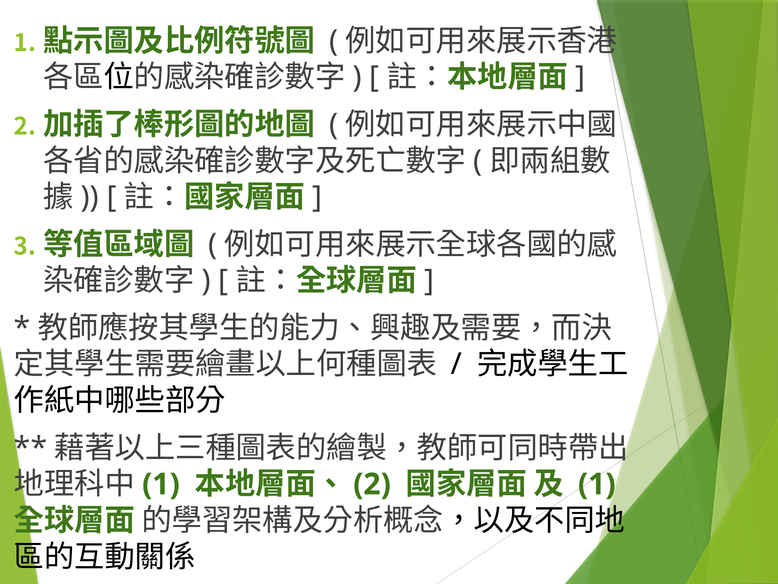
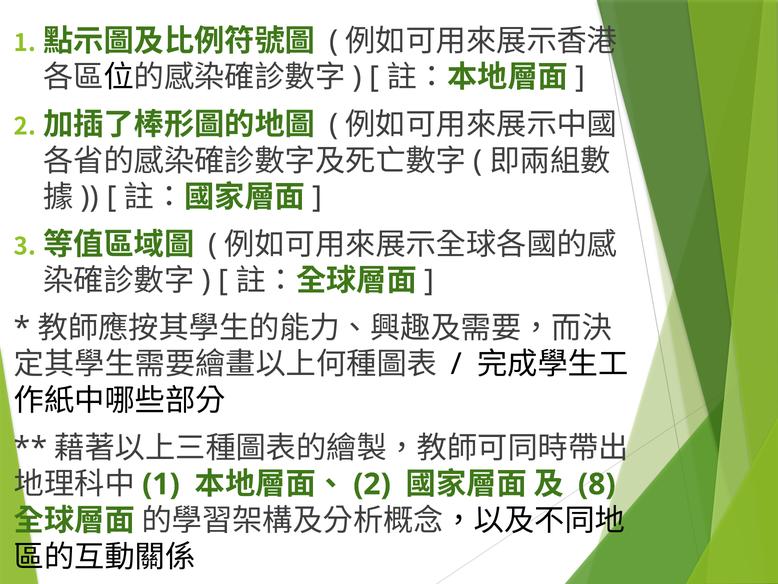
1: 1 -> 8 (597, 484)
